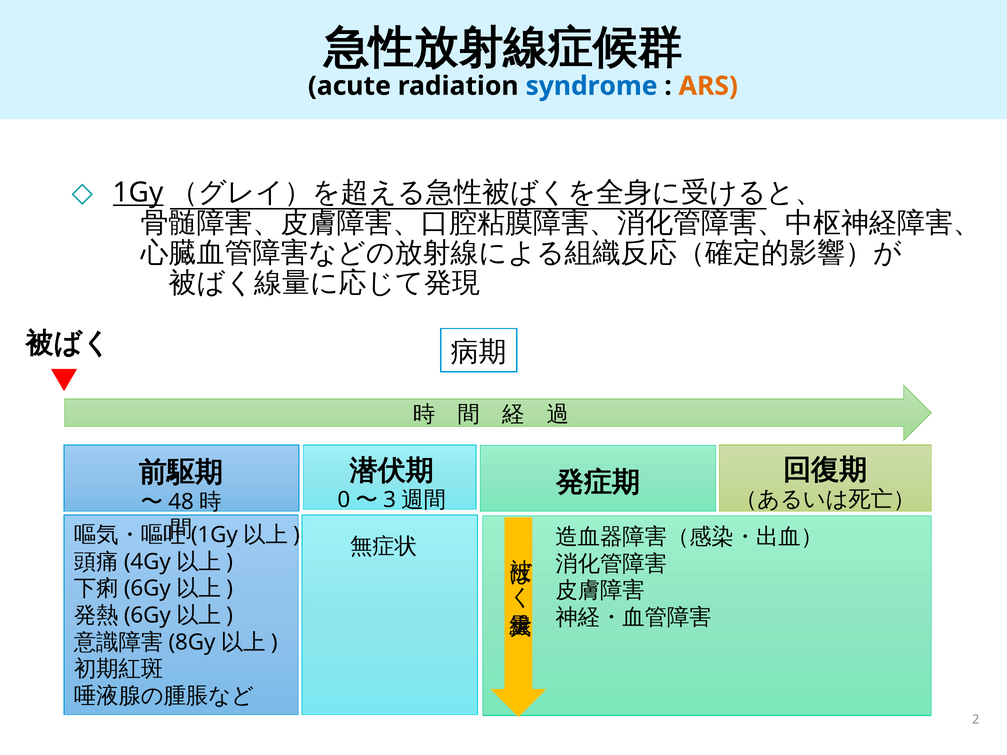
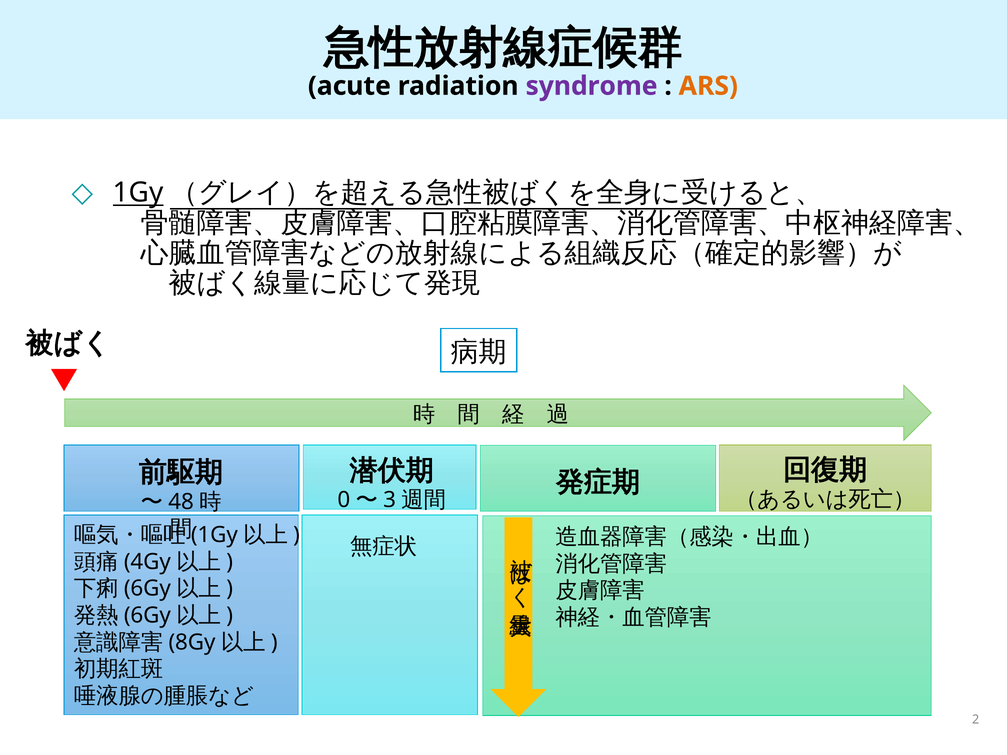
syndrome colour: blue -> purple (592, 86)
